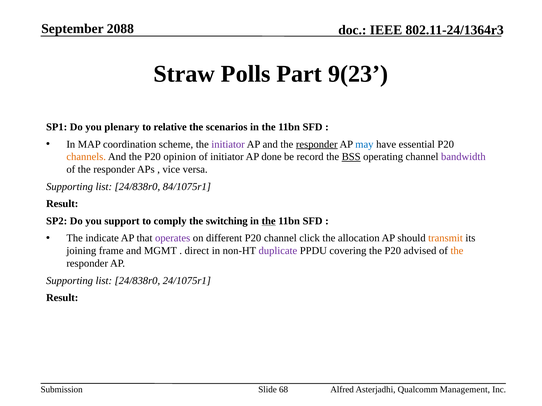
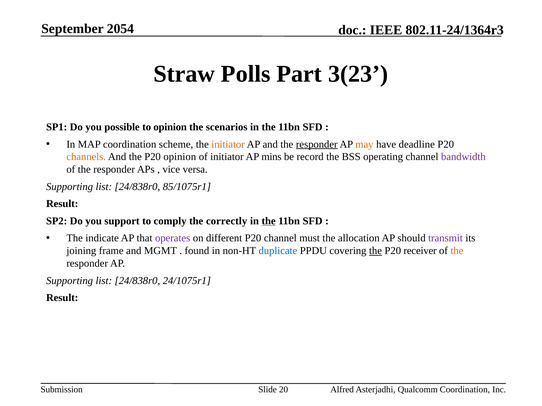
2088: 2088 -> 2054 (120, 29)
9(23: 9(23 -> 3(23 (358, 74)
plenary: plenary -> possible (122, 127)
to relative: relative -> opinion (170, 127)
initiator colour: purple -> orange (228, 144)
may colour: blue -> orange (364, 144)
essential: essential -> deadline (417, 144)
done: done -> mins (272, 157)
BSS underline: present -> none (351, 157)
84/1075r1: 84/1075r1 -> 85/1075r1 (187, 187)
switching: switching -> correctly (227, 221)
click: click -> must (310, 238)
transmit colour: orange -> purple (445, 238)
direct: direct -> found (197, 251)
duplicate colour: purple -> blue (278, 251)
the underline: none -> present (376, 251)
advised: advised -> receiver (420, 251)
68: 68 -> 20 (284, 390)
Qualcomm Management: Management -> Coordination (465, 390)
